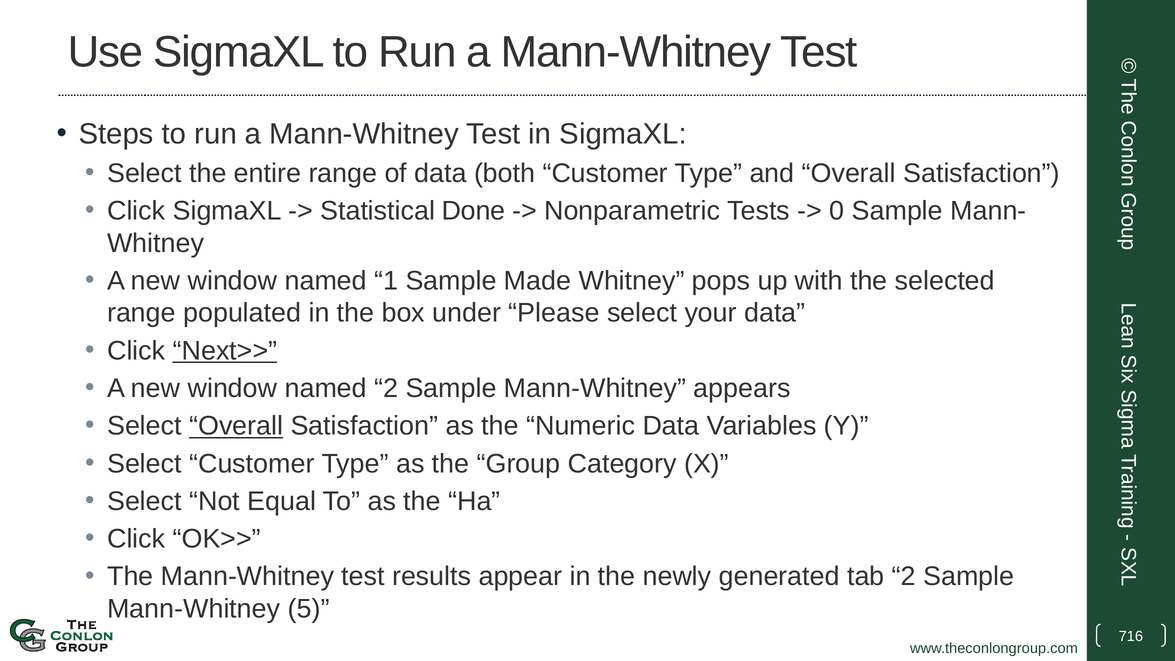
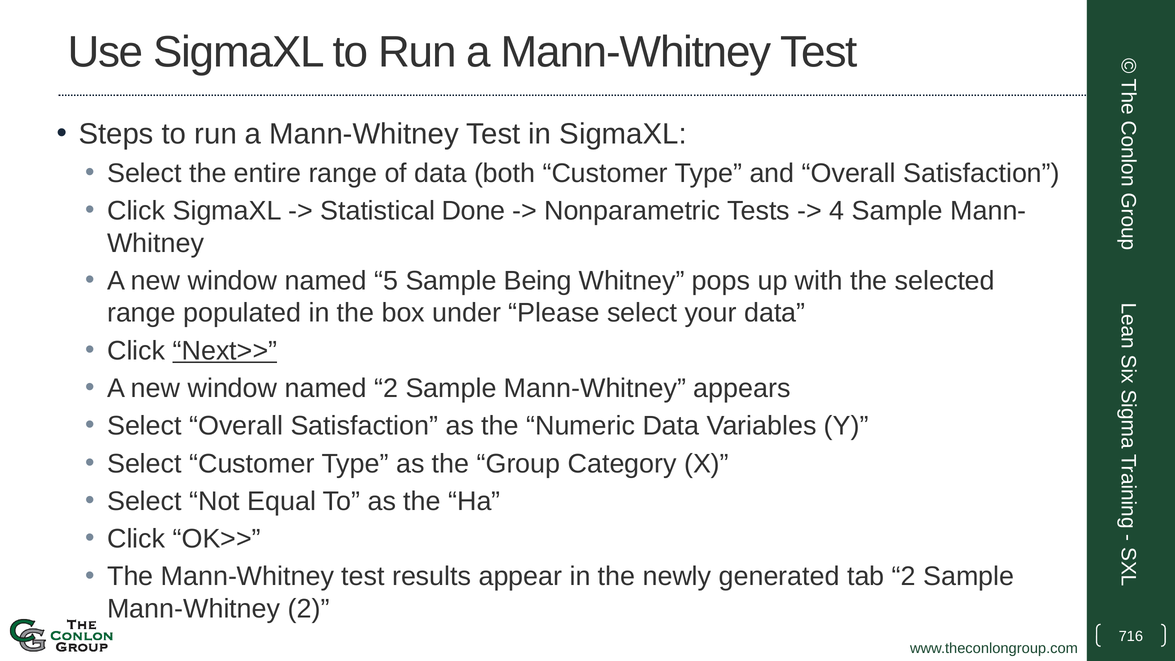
0: 0 -> 4 (837, 211)
1: 1 -> 5 (386, 281)
Made: Made -> Being (538, 281)
Overall underline: present -> none (236, 426)
Mann-Whitney 5: 5 -> 2 (309, 609)
